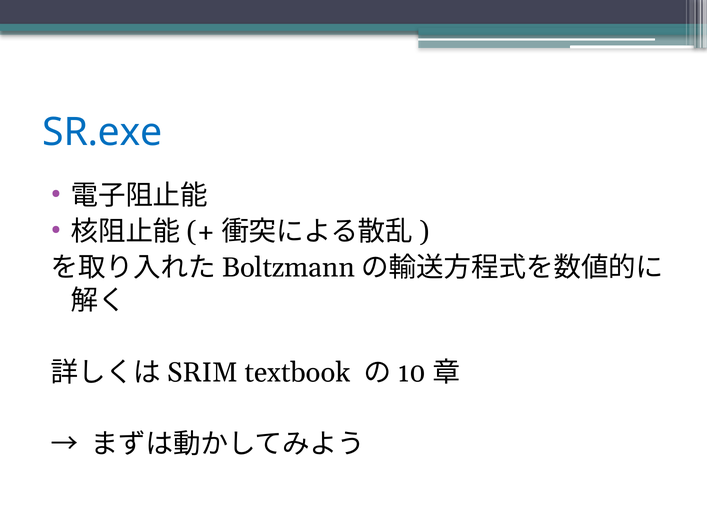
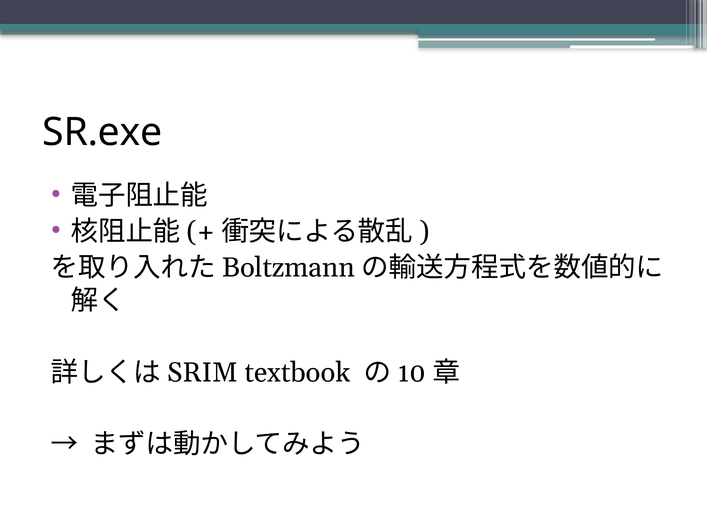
SR.exe colour: blue -> black (102, 132)
